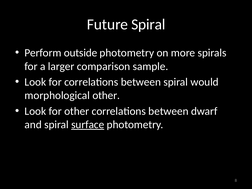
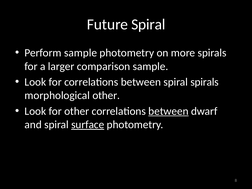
Perform outside: outside -> sample (81, 53)
spiral would: would -> spirals (205, 82)
between underline: none -> present (168, 111)
